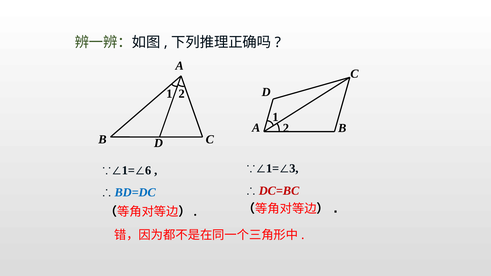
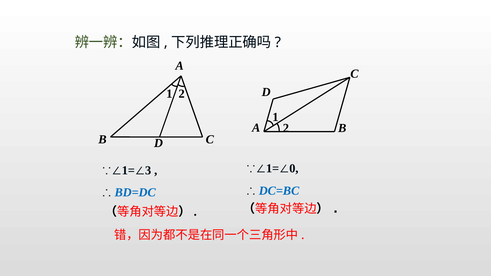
3: 3 -> 0 (294, 169)
6: 6 -> 3 (148, 170)
DC=BC colour: red -> blue (279, 191)
